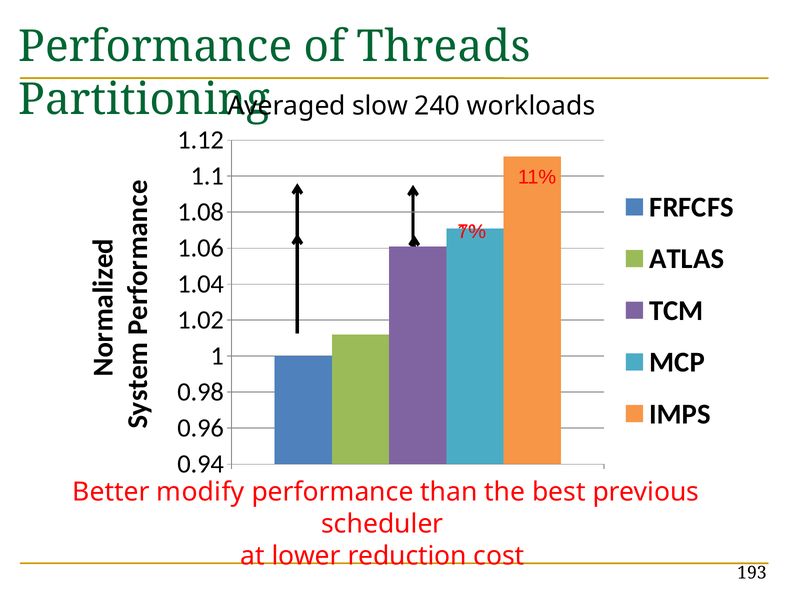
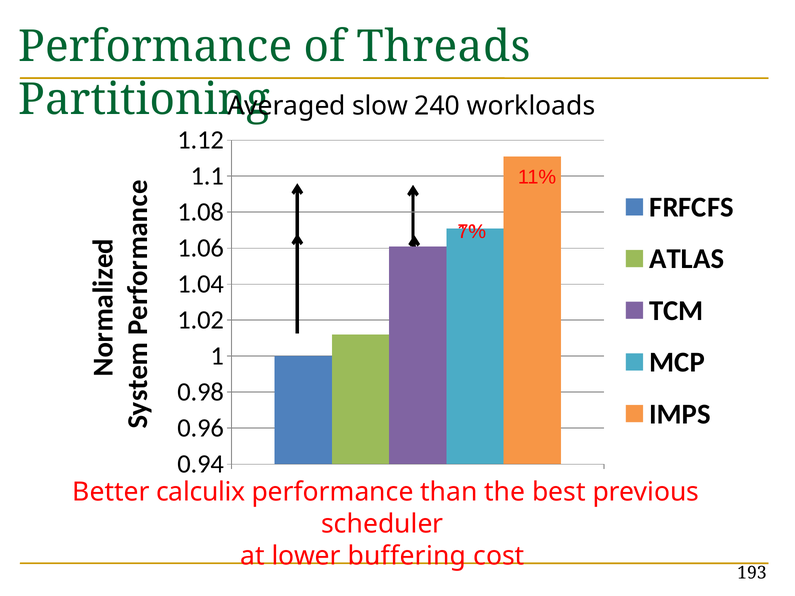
modify: modify -> calculix (201, 492)
reduction: reduction -> buffering (407, 556)
